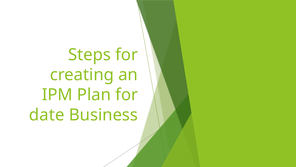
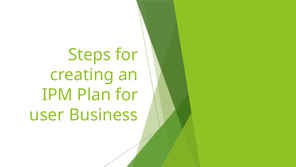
date: date -> user (47, 115)
